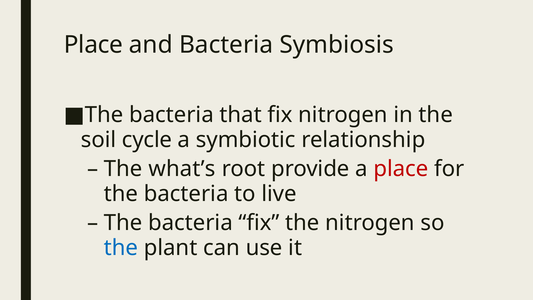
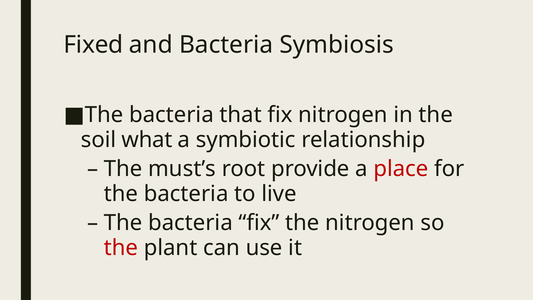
Place: Place -> Fixed (93, 45)
cycle: cycle -> what (147, 140)
what’s: what’s -> must’s (182, 169)
the colour: blue -> red (121, 248)
